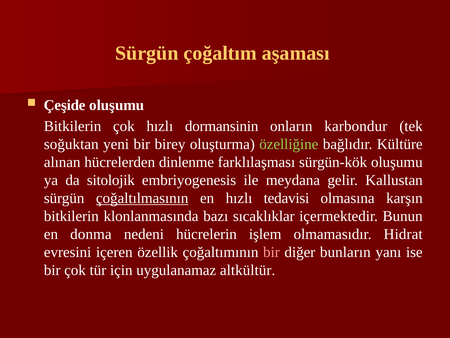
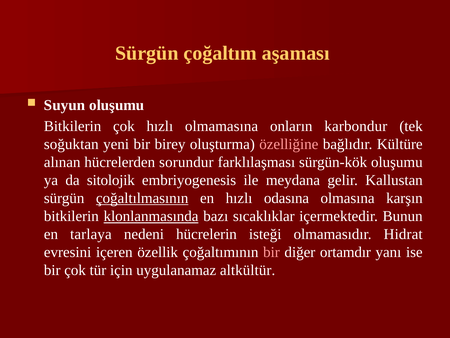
Çeşide: Çeşide -> Suyun (65, 105)
dormansinin: dormansinin -> olmamasına (222, 126)
özelliğine colour: light green -> pink (289, 144)
dinlenme: dinlenme -> sorundur (186, 162)
tedavisi: tedavisi -> odasına (287, 198)
klonlanmasında underline: none -> present (151, 216)
donma: donma -> tarlaya (91, 234)
işlem: işlem -> isteği (265, 234)
bunların: bunların -> ortamdır (345, 252)
